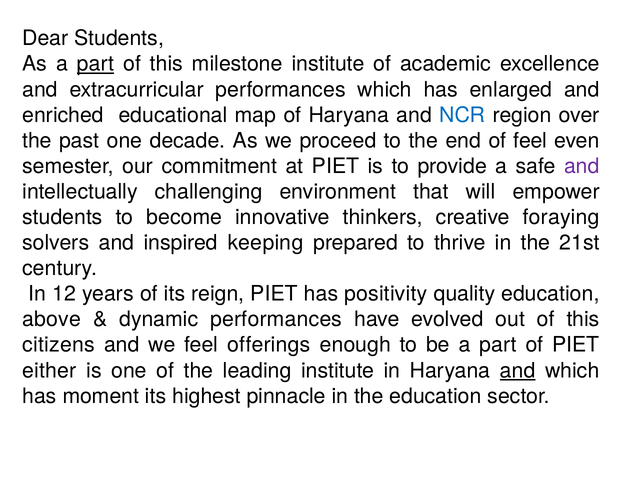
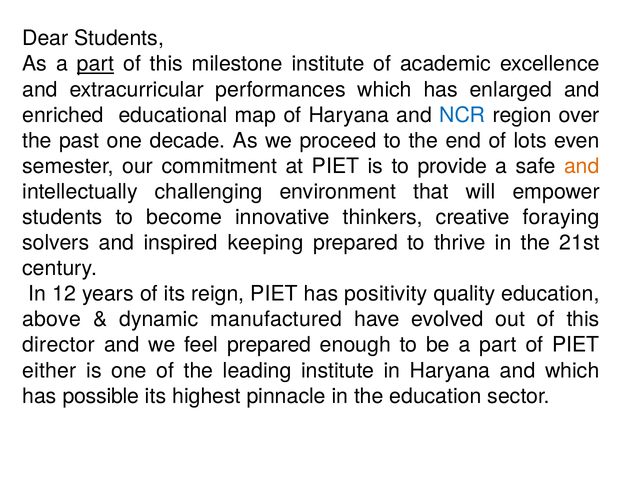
of feel: feel -> lots (530, 140)
and colour: purple -> orange (582, 166)
dynamic performances: performances -> manufactured (276, 319)
citizens: citizens -> director (59, 345)
feel offerings: offerings -> prepared (269, 345)
and underline: present -> none (518, 370)
moment: moment -> possible (101, 396)
